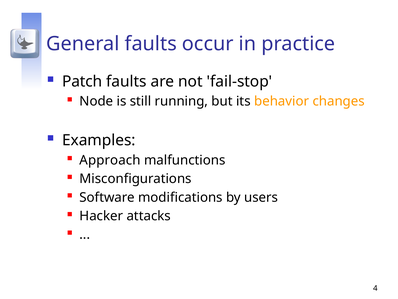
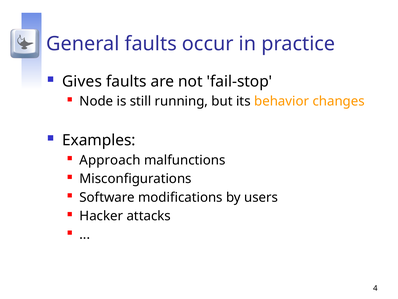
Patch: Patch -> Gives (82, 81)
